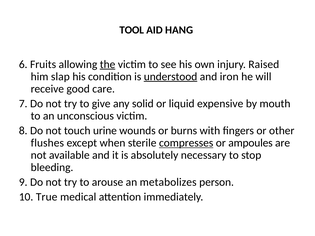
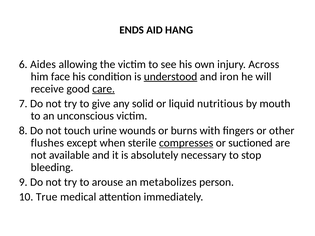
TOOL: TOOL -> ENDS (132, 30)
Fruits: Fruits -> Aides (43, 64)
the underline: present -> none (108, 64)
Raised: Raised -> Across (264, 64)
slap: slap -> face (60, 77)
care underline: none -> present (104, 89)
expensive: expensive -> nutritious (220, 104)
ampoules: ampoules -> suctioned (251, 143)
